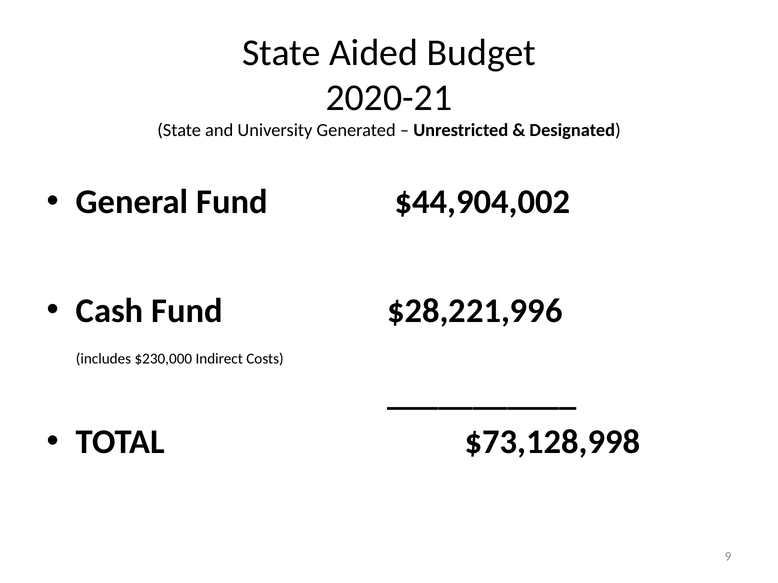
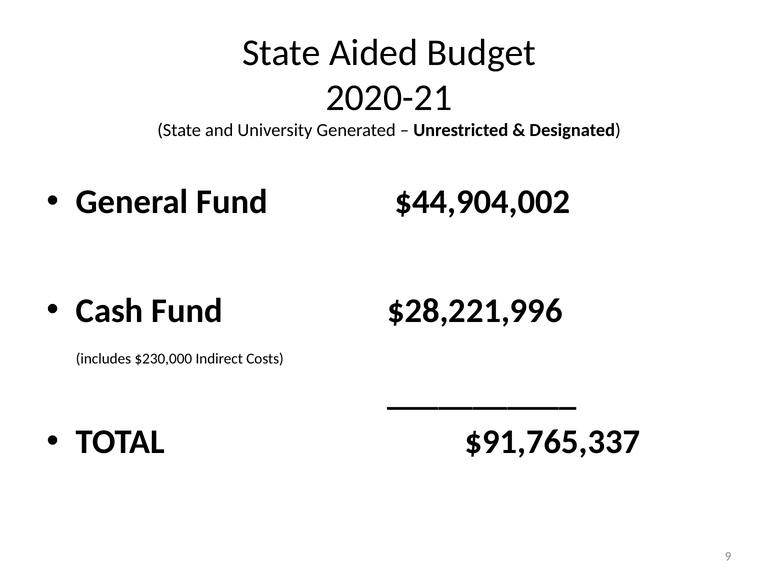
$73,128,998: $73,128,998 -> $91,765,337 (553, 442)
